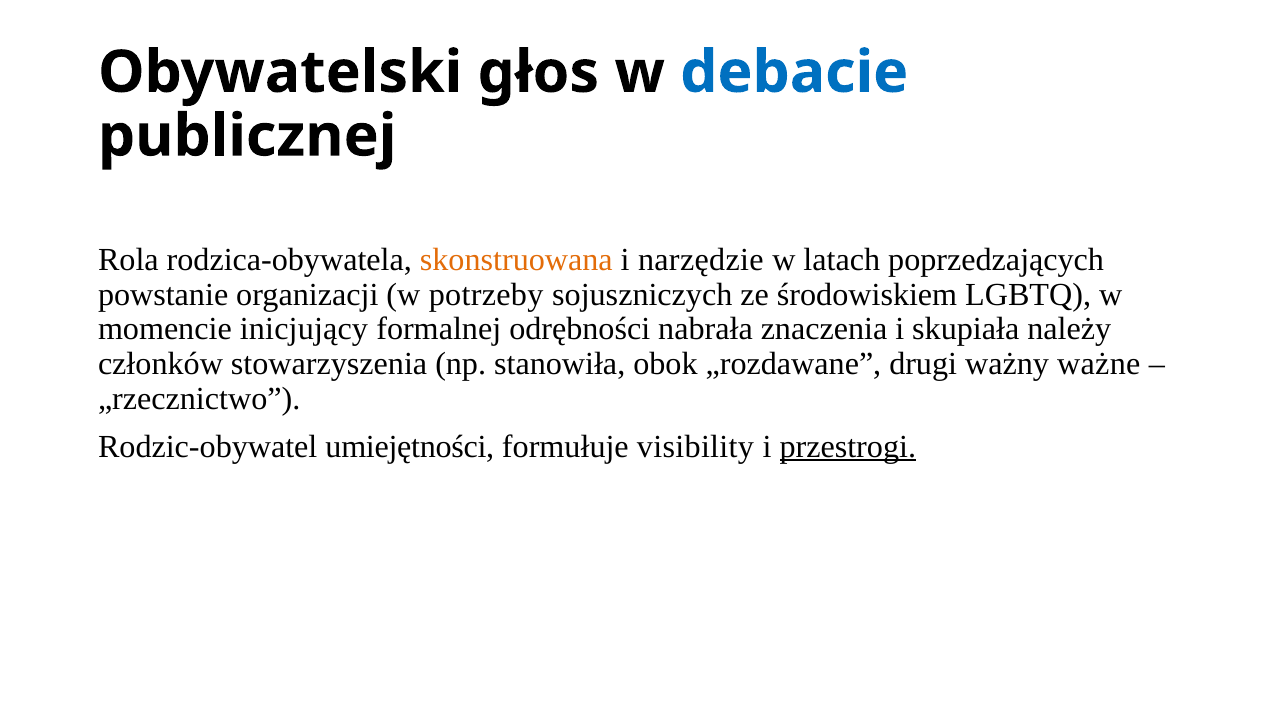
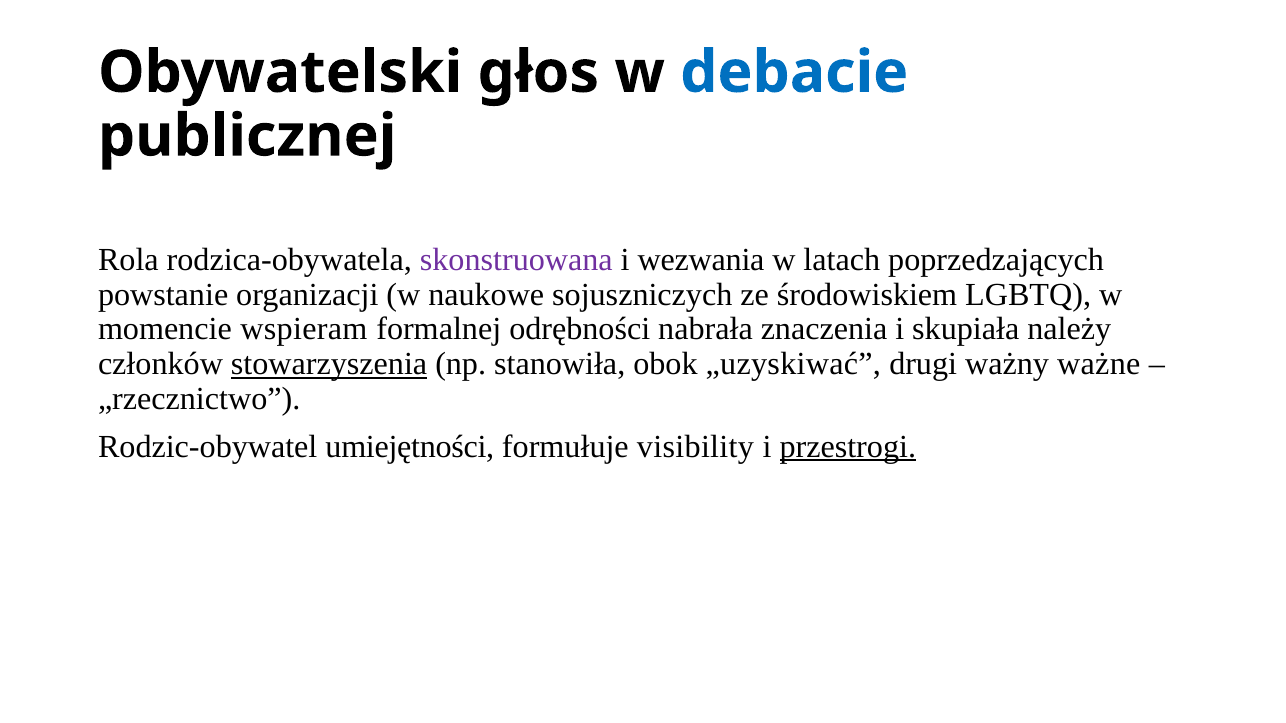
skonstruowana colour: orange -> purple (516, 260)
narzędzie: narzędzie -> wezwania (701, 260)
potrzeby: potrzeby -> naukowe (486, 295)
inicjujący: inicjujący -> wspieram (304, 329)
stowarzyszenia underline: none -> present (329, 364)
„rozdawane: „rozdawane -> „uzyskiwać (793, 364)
